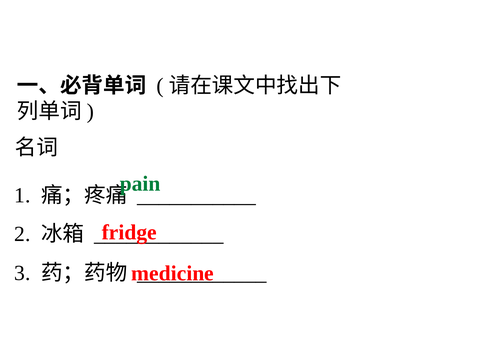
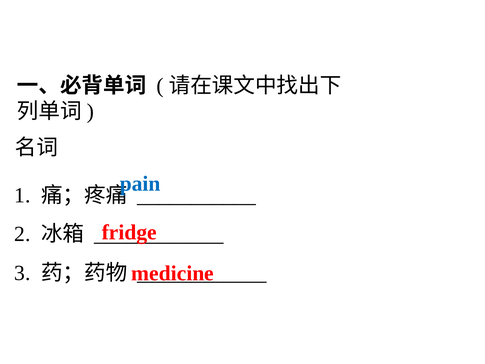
pain colour: green -> blue (140, 184)
